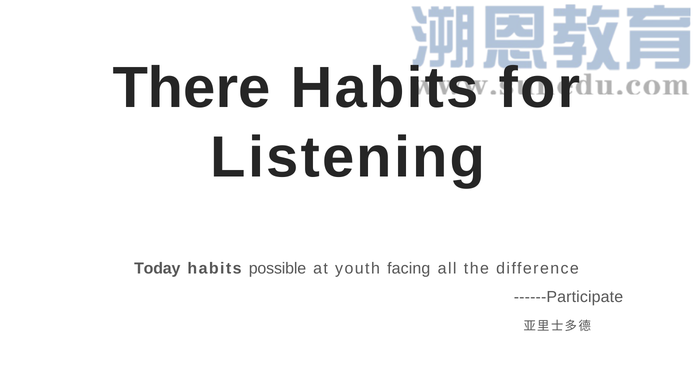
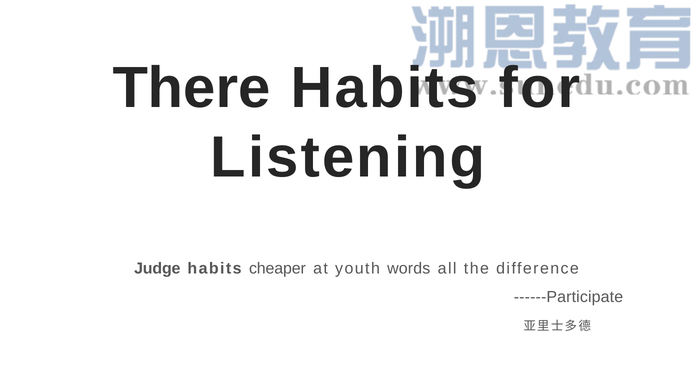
Today: Today -> Judge (157, 268)
possible: possible -> cheaper (277, 268)
facing: facing -> words (409, 268)
